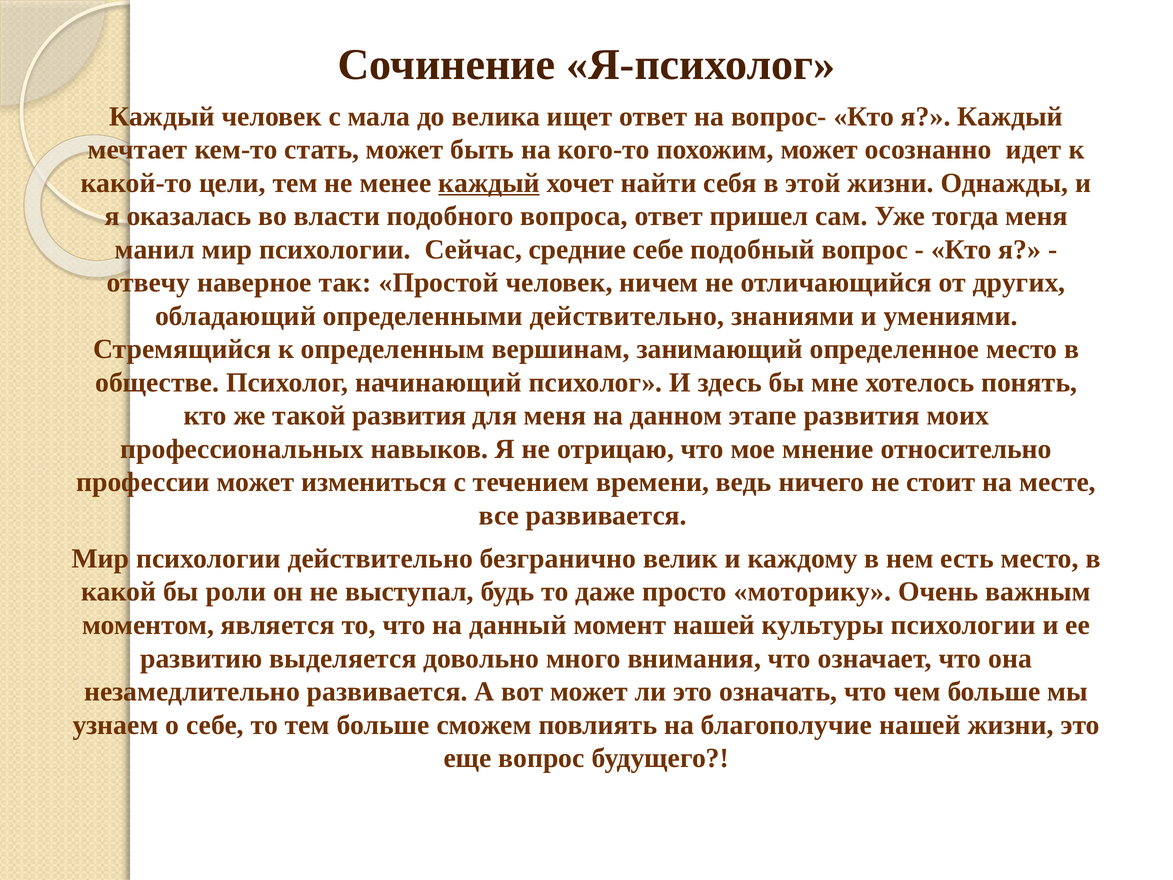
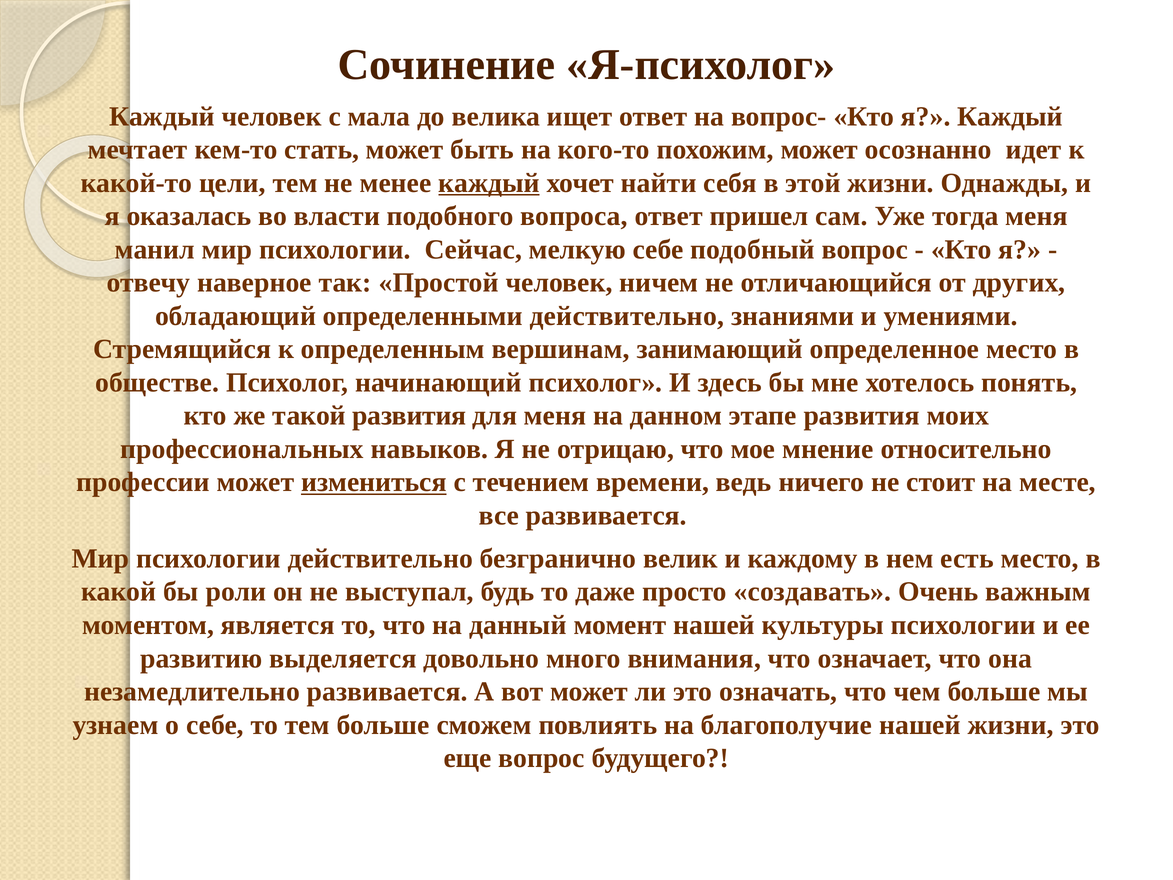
средние: средние -> мелкую (577, 249)
измениться underline: none -> present (374, 482)
моторику: моторику -> создавать (813, 592)
